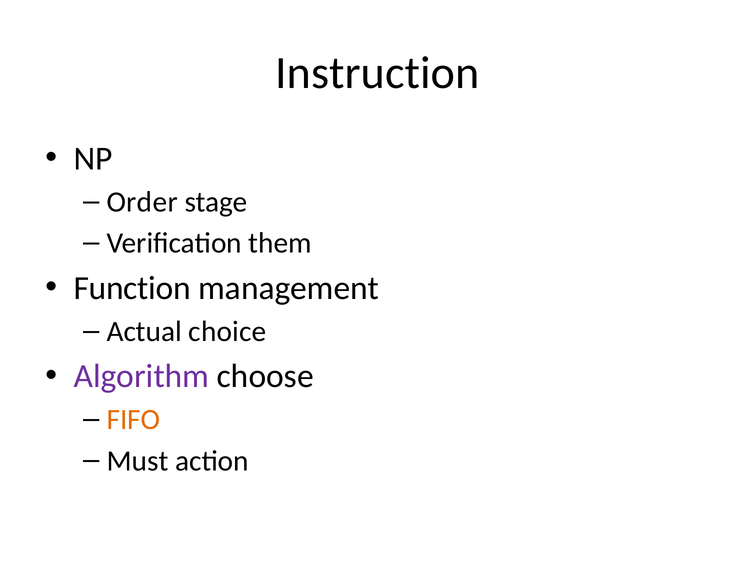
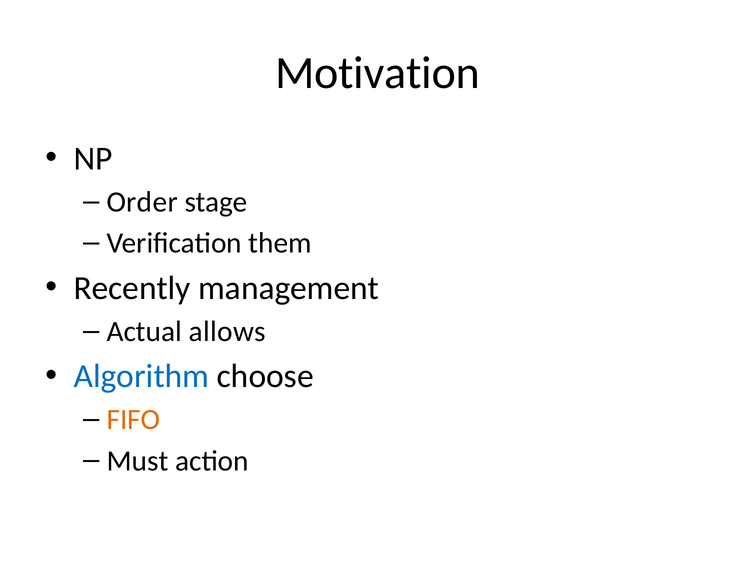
Instruction: Instruction -> Motivation (377, 73)
Function: Function -> Recently (132, 288)
choice: choice -> allows (227, 331)
Algorithm colour: purple -> blue (141, 376)
